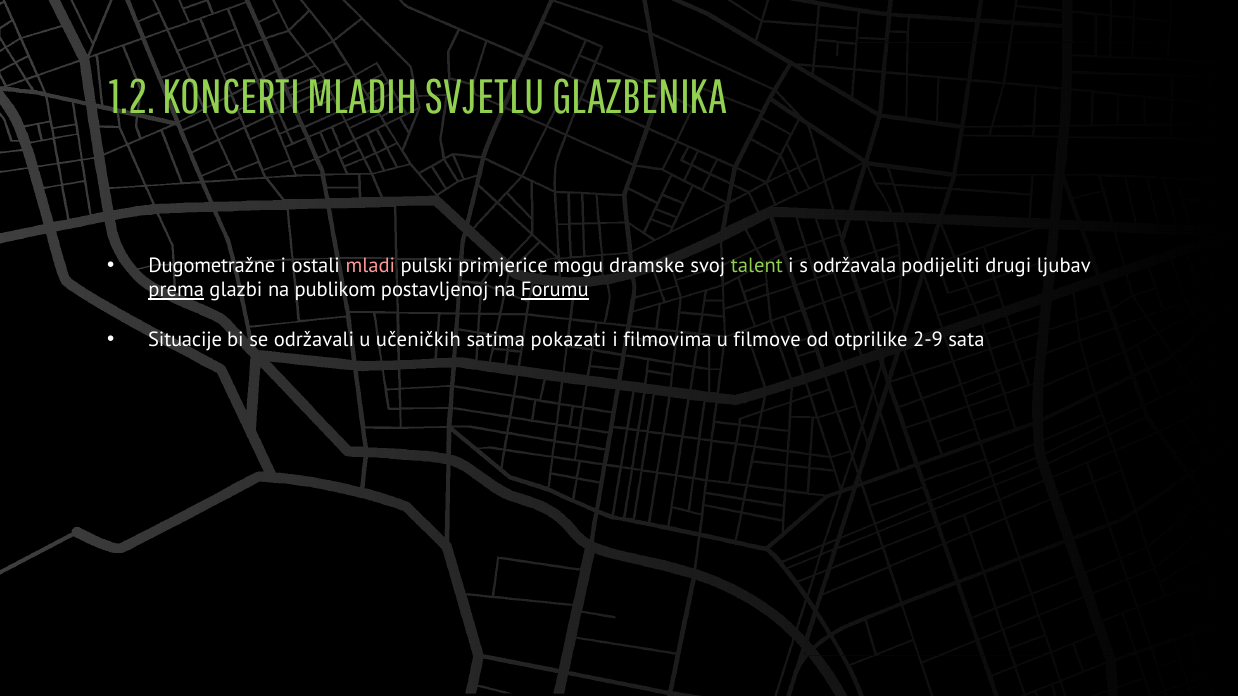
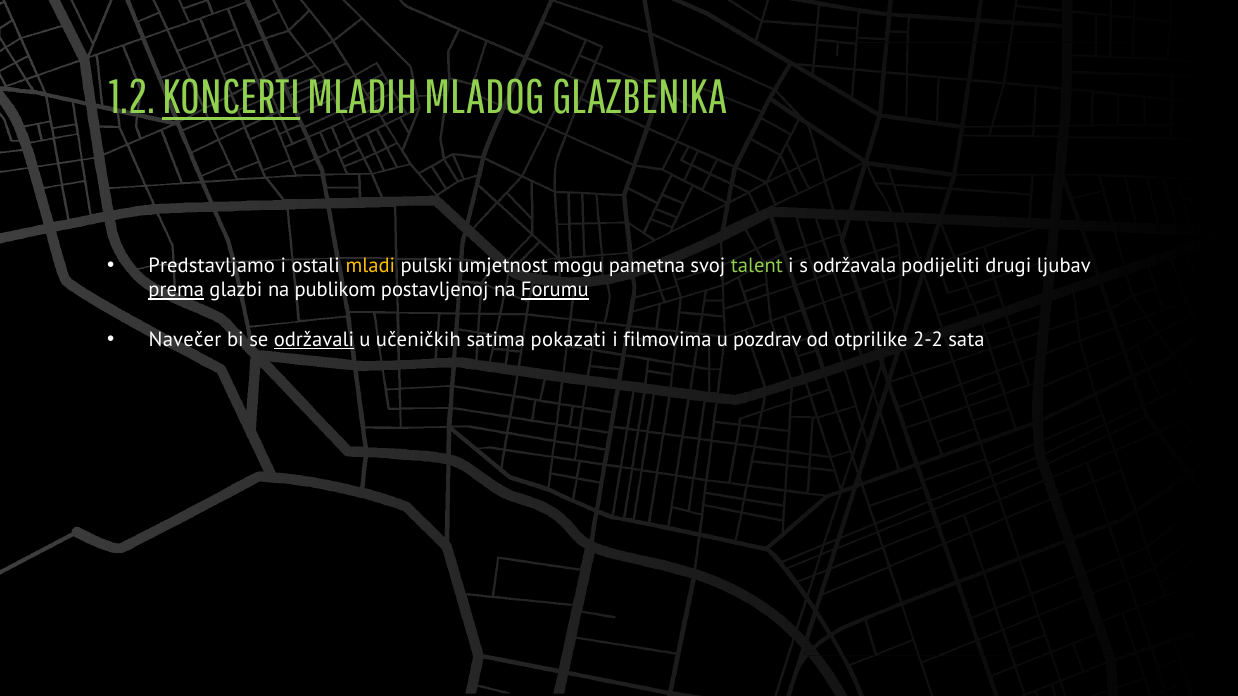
KONCERTI underline: none -> present (231, 98)
SVJETLU: SVJETLU -> MLADOG (485, 98)
Dugometražne: Dugometražne -> Predstavljamo (212, 266)
mladi colour: pink -> yellow (370, 266)
primjerice: primjerice -> umjetnost (503, 266)
dramske: dramske -> pametna (647, 266)
Situacije: Situacije -> Navečer (185, 340)
održavali underline: none -> present (314, 340)
filmove: filmove -> pozdrav (767, 340)
2-9: 2-9 -> 2-2 (928, 340)
